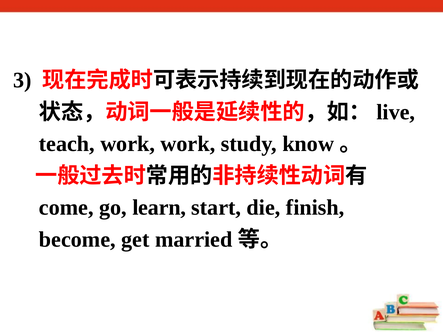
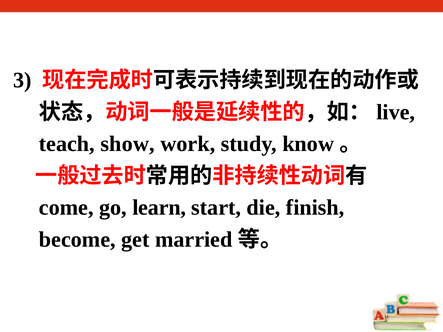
teach work: work -> show (128, 144)
